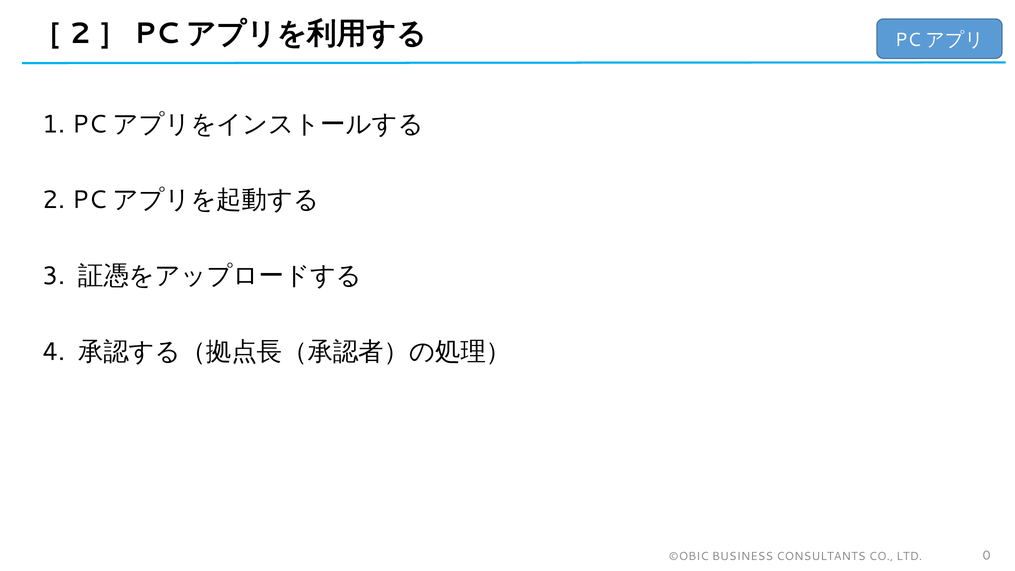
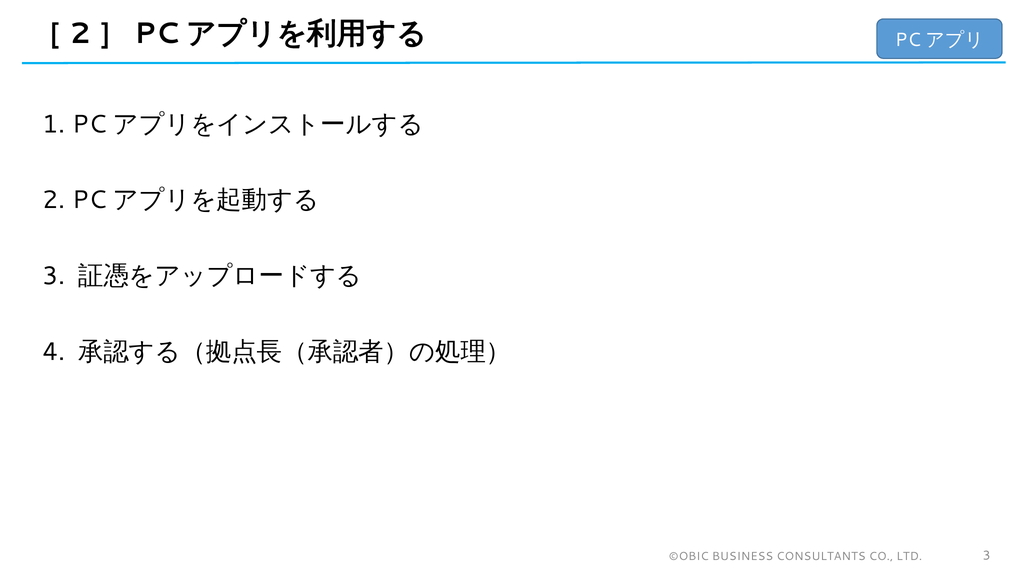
LTD 0: 0 -> 3 (987, 555)
